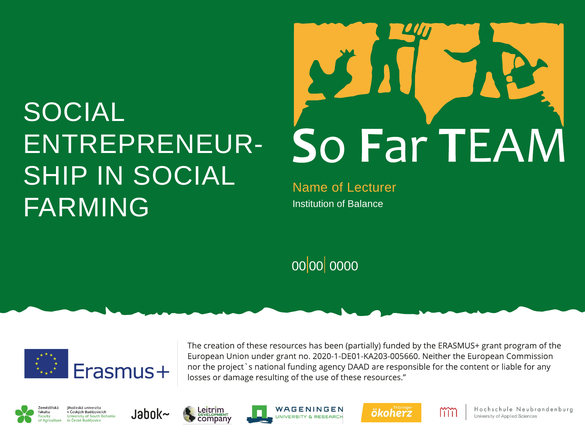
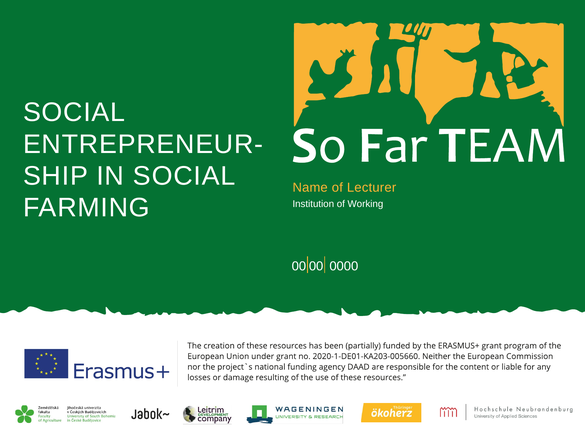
Balance: Balance -> Working (365, 204)
